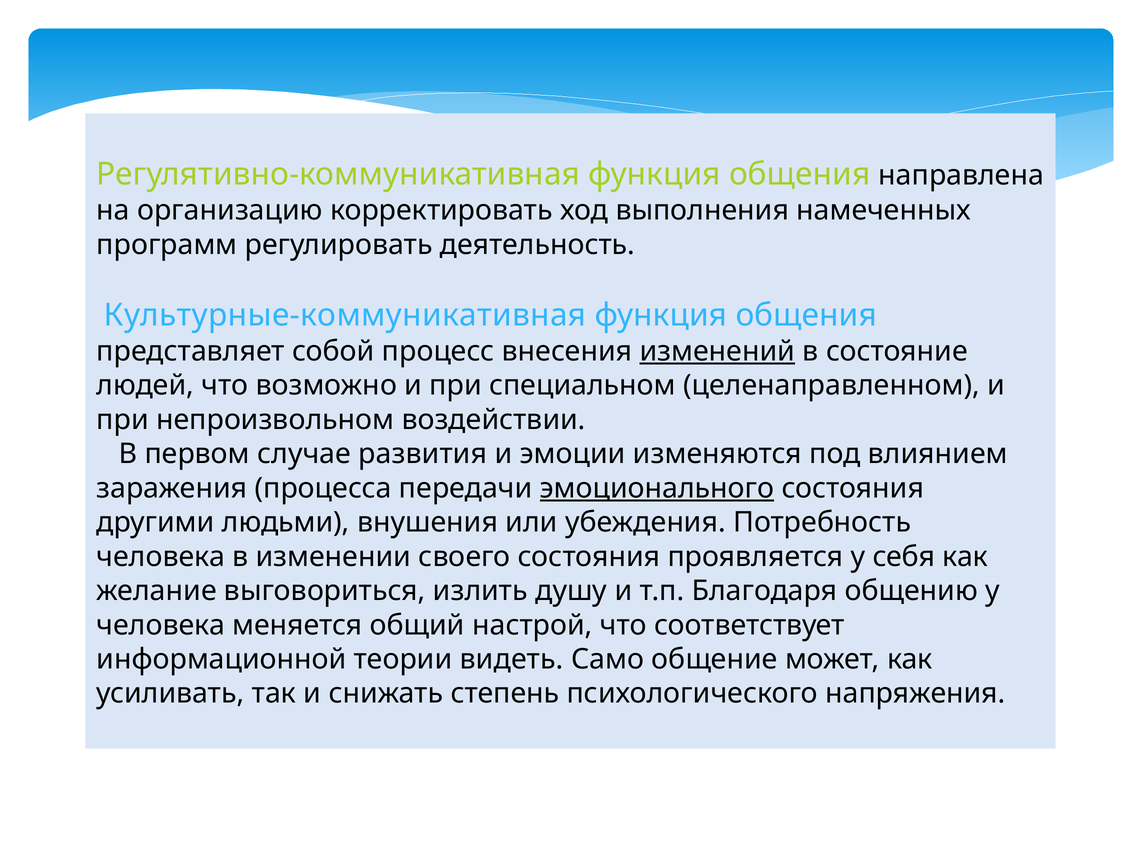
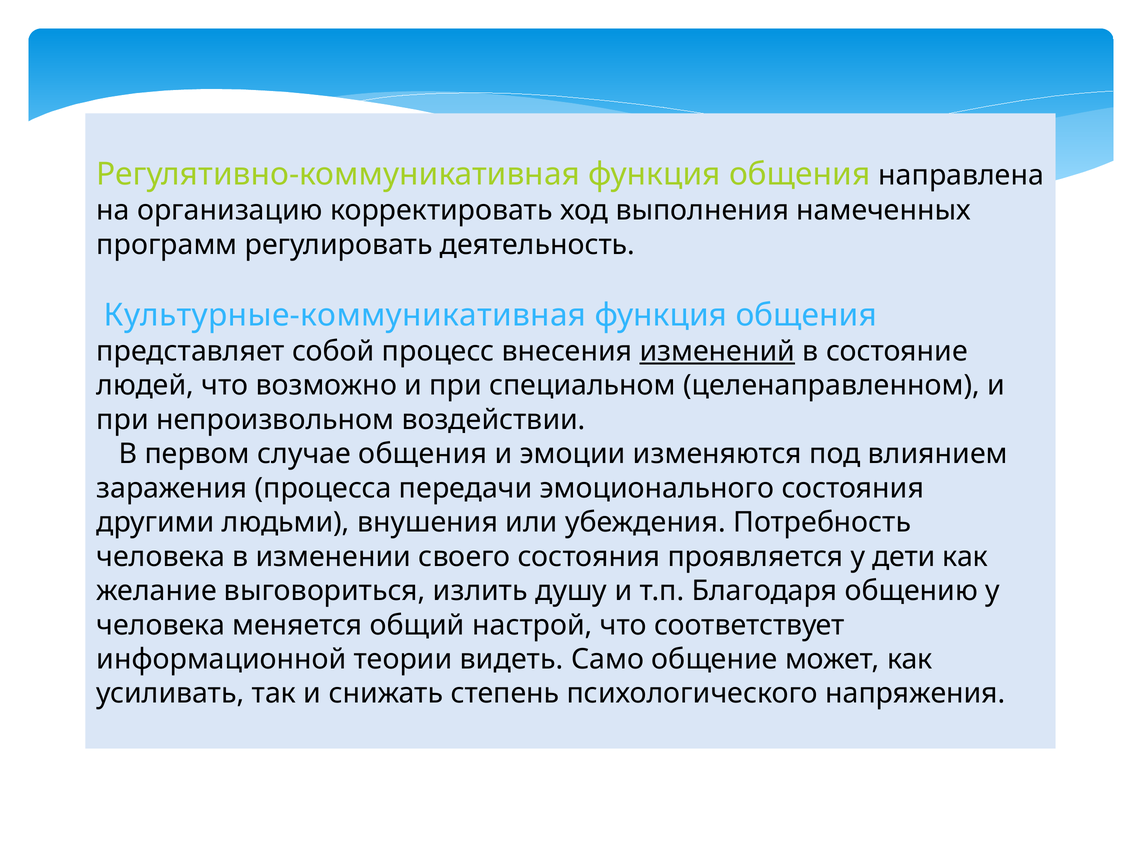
случае развития: развития -> общения (423, 454)
эмоционального underline: present -> none (657, 488)
себя: себя -> дети (904, 556)
